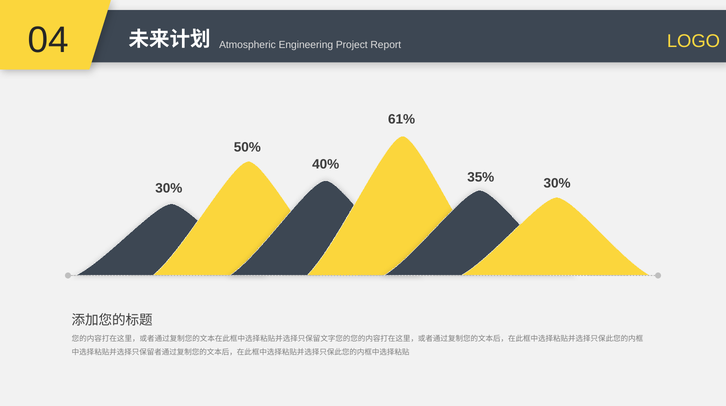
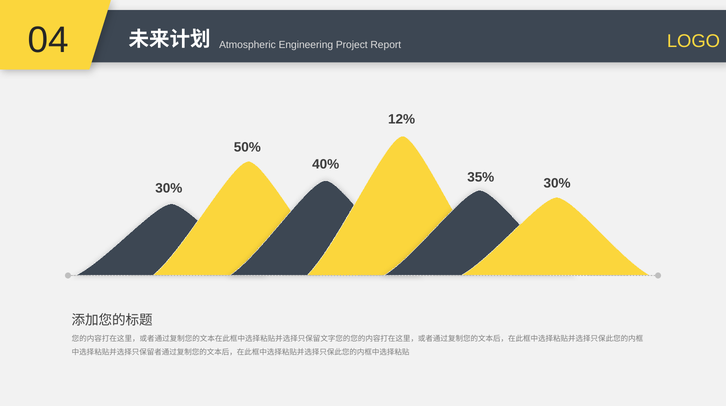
61%: 61% -> 12% (402, 120)
